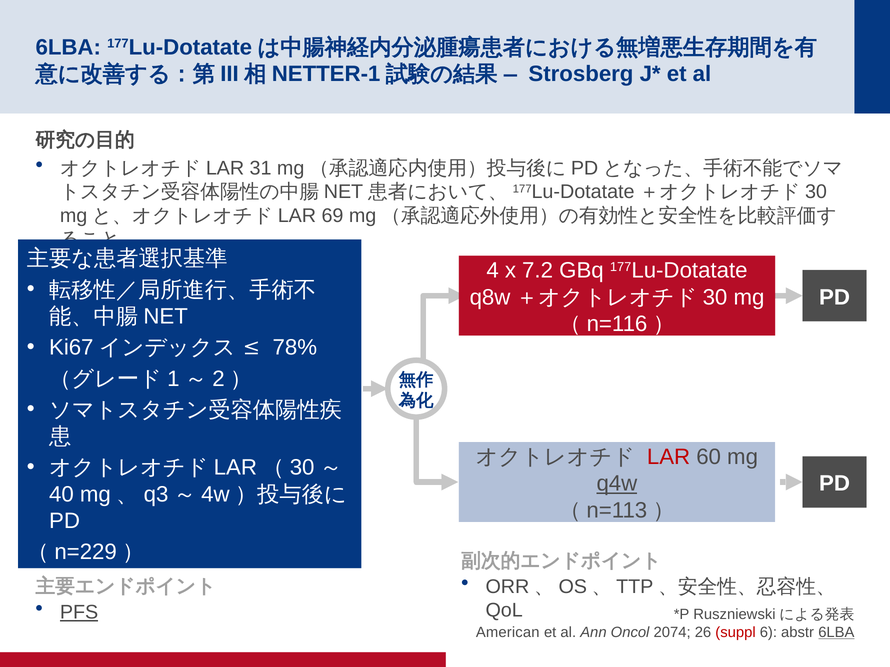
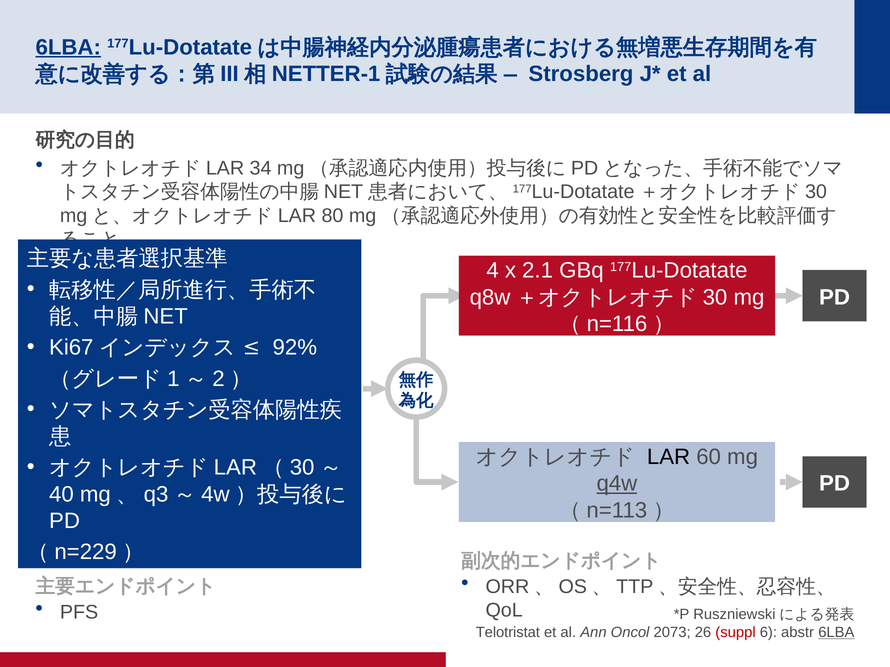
6LBA underline: none -> present (68, 47)
31: 31 -> 34 (261, 168)
69: 69 -> 80 (332, 216)
7.2: 7.2 -> 2.1 (538, 271)
78%: 78% -> 92% (295, 348)
LAR colour: red -> black (669, 457)
PFS underline: present -> none (79, 613)
American: American -> Telotristat (508, 633)
2074: 2074 -> 2073 (672, 633)
